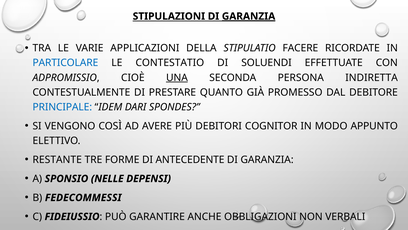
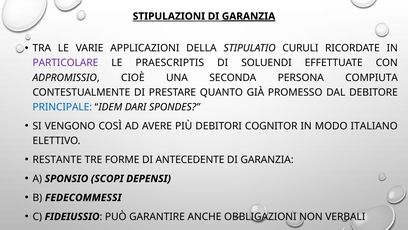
FACERE: FACERE -> CURULI (300, 48)
PARTICOLARE colour: blue -> purple (65, 63)
CONTESTATIO: CONTESTATIO -> PRAESCRIPTIS (170, 63)
UNA underline: present -> none (177, 77)
INDIRETTA: INDIRETTA -> COMPIUTA (372, 77)
APPUNTO: APPUNTO -> ITALIANO (374, 126)
NELLE: NELLE -> SCOPI (107, 178)
